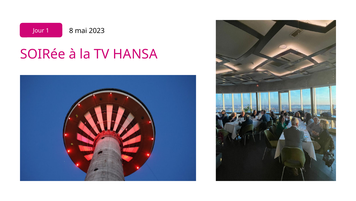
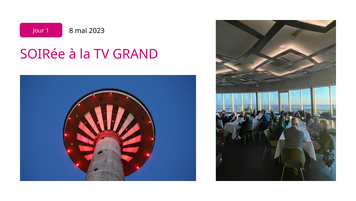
HANSA: HANSA -> GRAND (135, 54)
